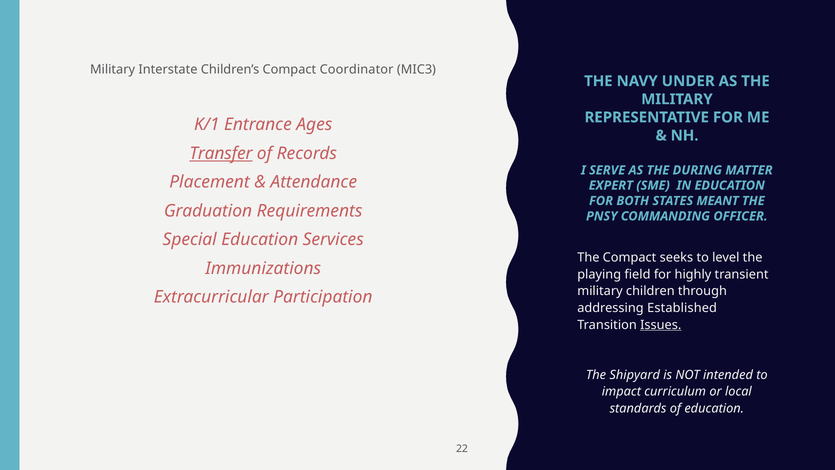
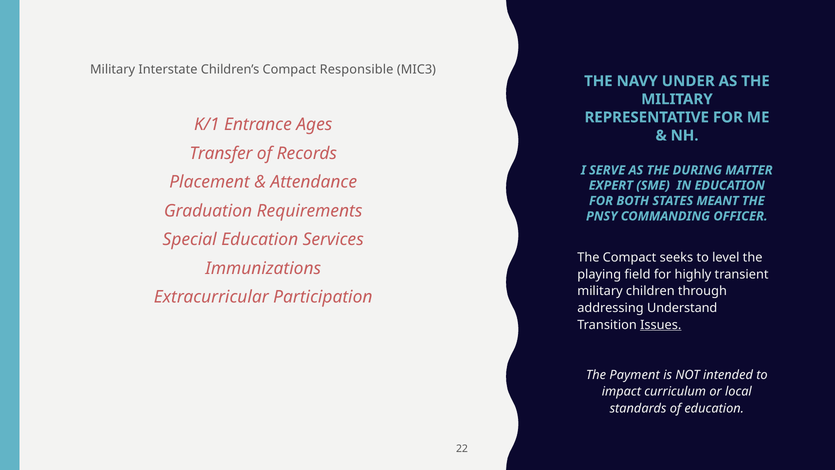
Coordinator: Coordinator -> Responsible (357, 70)
Transfer underline: present -> none (221, 153)
Established: Established -> Understand (682, 308)
Shipyard: Shipyard -> Payment (635, 375)
